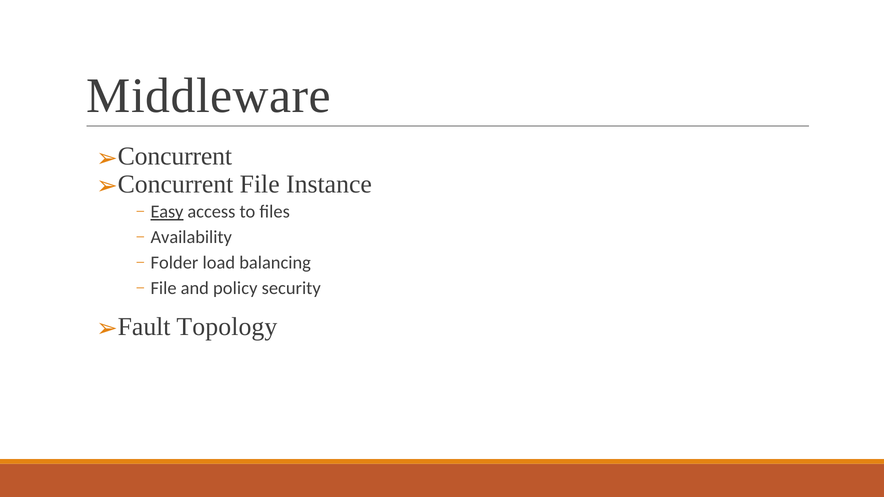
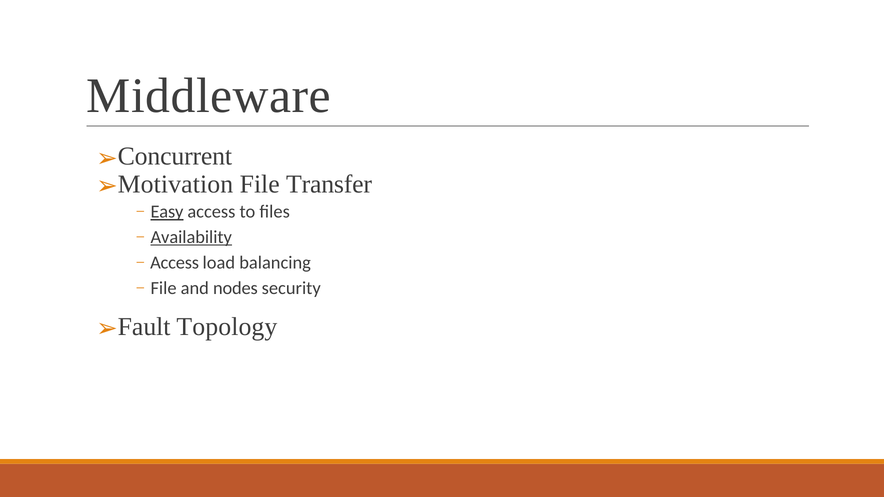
Concurrent: Concurrent -> Motivation (175, 184)
Instance: Instance -> Transfer (329, 184)
Availability underline: none -> present (191, 237)
Folder: Folder -> Access (175, 263)
policy: policy -> nodes (235, 288)
